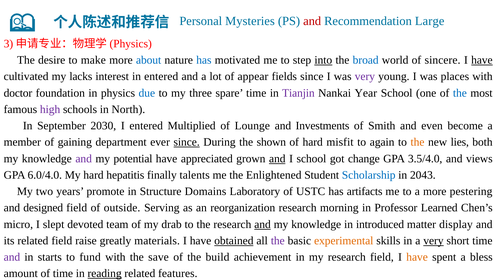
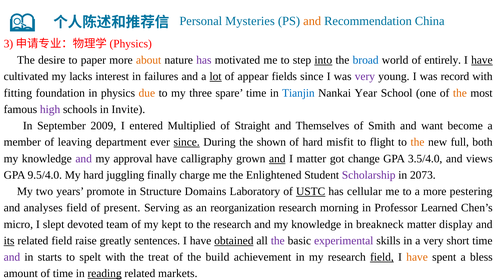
and colour: red -> orange (312, 21)
Large: Large -> China (430, 21)
make: make -> paper (93, 60)
about colour: blue -> orange (149, 60)
has colour: blue -> purple (204, 60)
sincere: sincere -> entirely (443, 60)
in entered: entered -> failures (161, 76)
lot underline: none -> present (216, 76)
places: places -> record (455, 76)
doctor: doctor -> fitting (18, 93)
due colour: blue -> orange (147, 93)
Tianjin colour: purple -> blue (298, 93)
the colour: blue -> orange (460, 93)
North: North -> Invite (128, 109)
2030: 2030 -> 2009 (103, 126)
Lounge: Lounge -> Straight (252, 126)
Investments: Investments -> Themselves (322, 126)
even: even -> want (432, 126)
gaining: gaining -> leaving (75, 142)
again: again -> flight (382, 142)
lies: lies -> full (460, 142)
potential: potential -> approval (133, 158)
appreciated: appreciated -> calligraphy (207, 158)
I school: school -> matter (311, 158)
6.0/4.0: 6.0/4.0 -> 9.5/4.0 (45, 175)
hepatitis: hepatitis -> juggling (125, 175)
talents: talents -> charge (195, 175)
Scholarship colour: blue -> purple (369, 175)
2043: 2043 -> 2073 (423, 175)
USTC underline: none -> present (311, 191)
artifacts: artifacts -> cellular (364, 191)
designed: designed -> analyses (43, 208)
outside: outside -> present (122, 208)
drab: drab -> kept (171, 224)
and underline: present -> none (263, 224)
introduced: introduced -> breakneck (380, 224)
its underline: none -> present (9, 240)
materials: materials -> sentences (157, 240)
experimental colour: orange -> purple (344, 240)
very underline: present -> none (433, 240)
fund: fund -> spelt (90, 257)
save: save -> treat (159, 257)
field underline: none -> present (382, 257)
features: features -> markets (178, 273)
